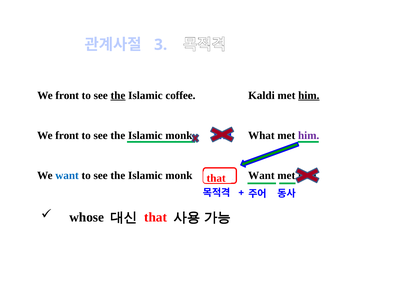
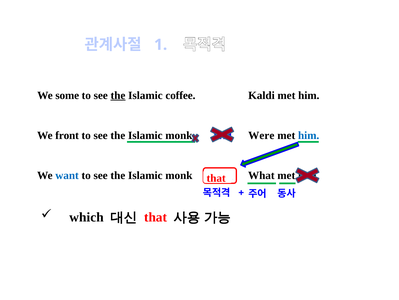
3: 3 -> 1 (161, 45)
front: front -> some (67, 95)
him underline: present -> none (309, 95)
What: What -> Were (261, 135)
him colour: purple -> blue (309, 135)
monk Want: Want -> What (261, 175)
whose: whose -> which (87, 217)
